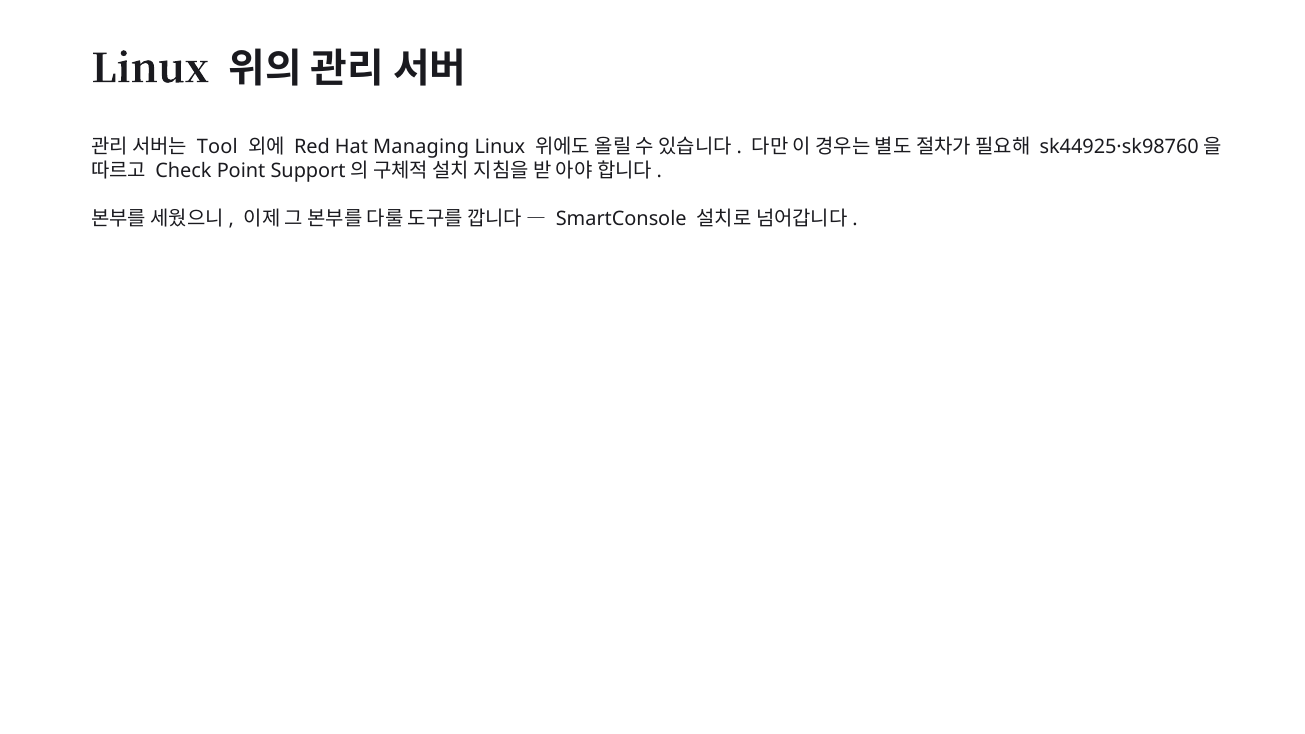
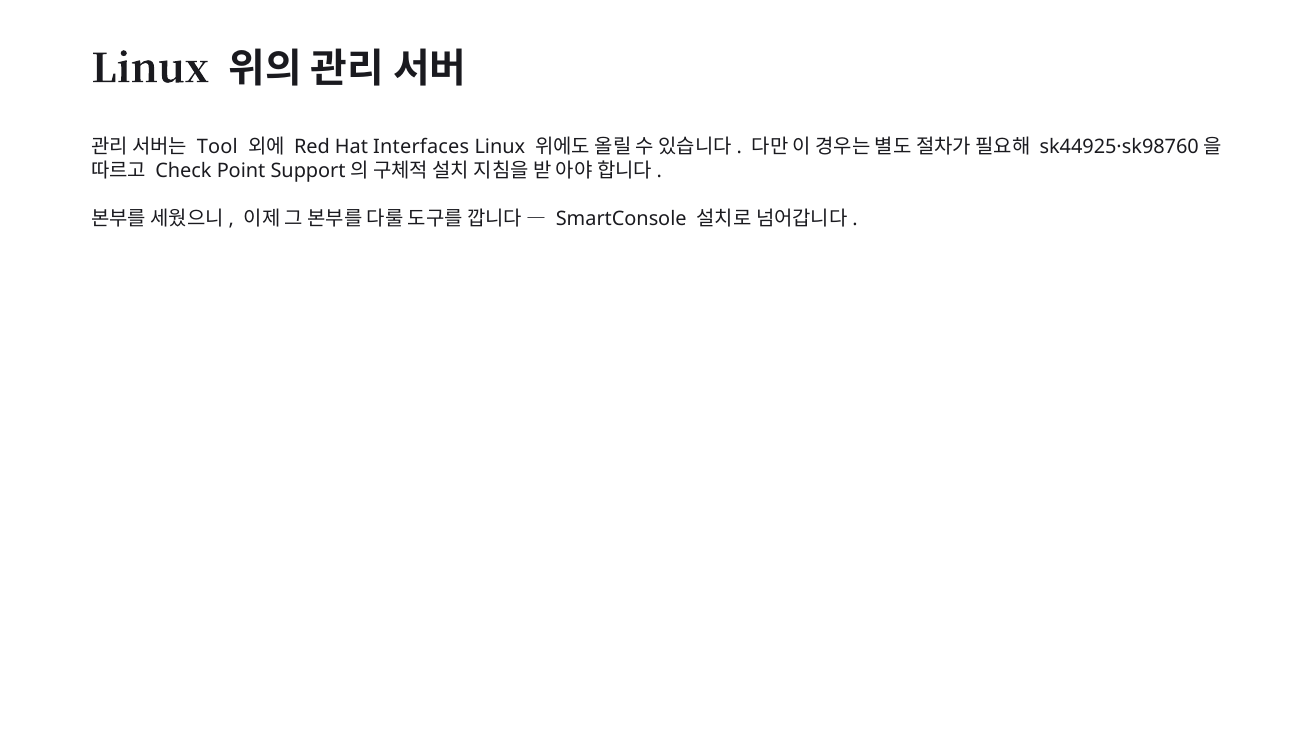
Managing: Managing -> Interfaces (421, 147)
